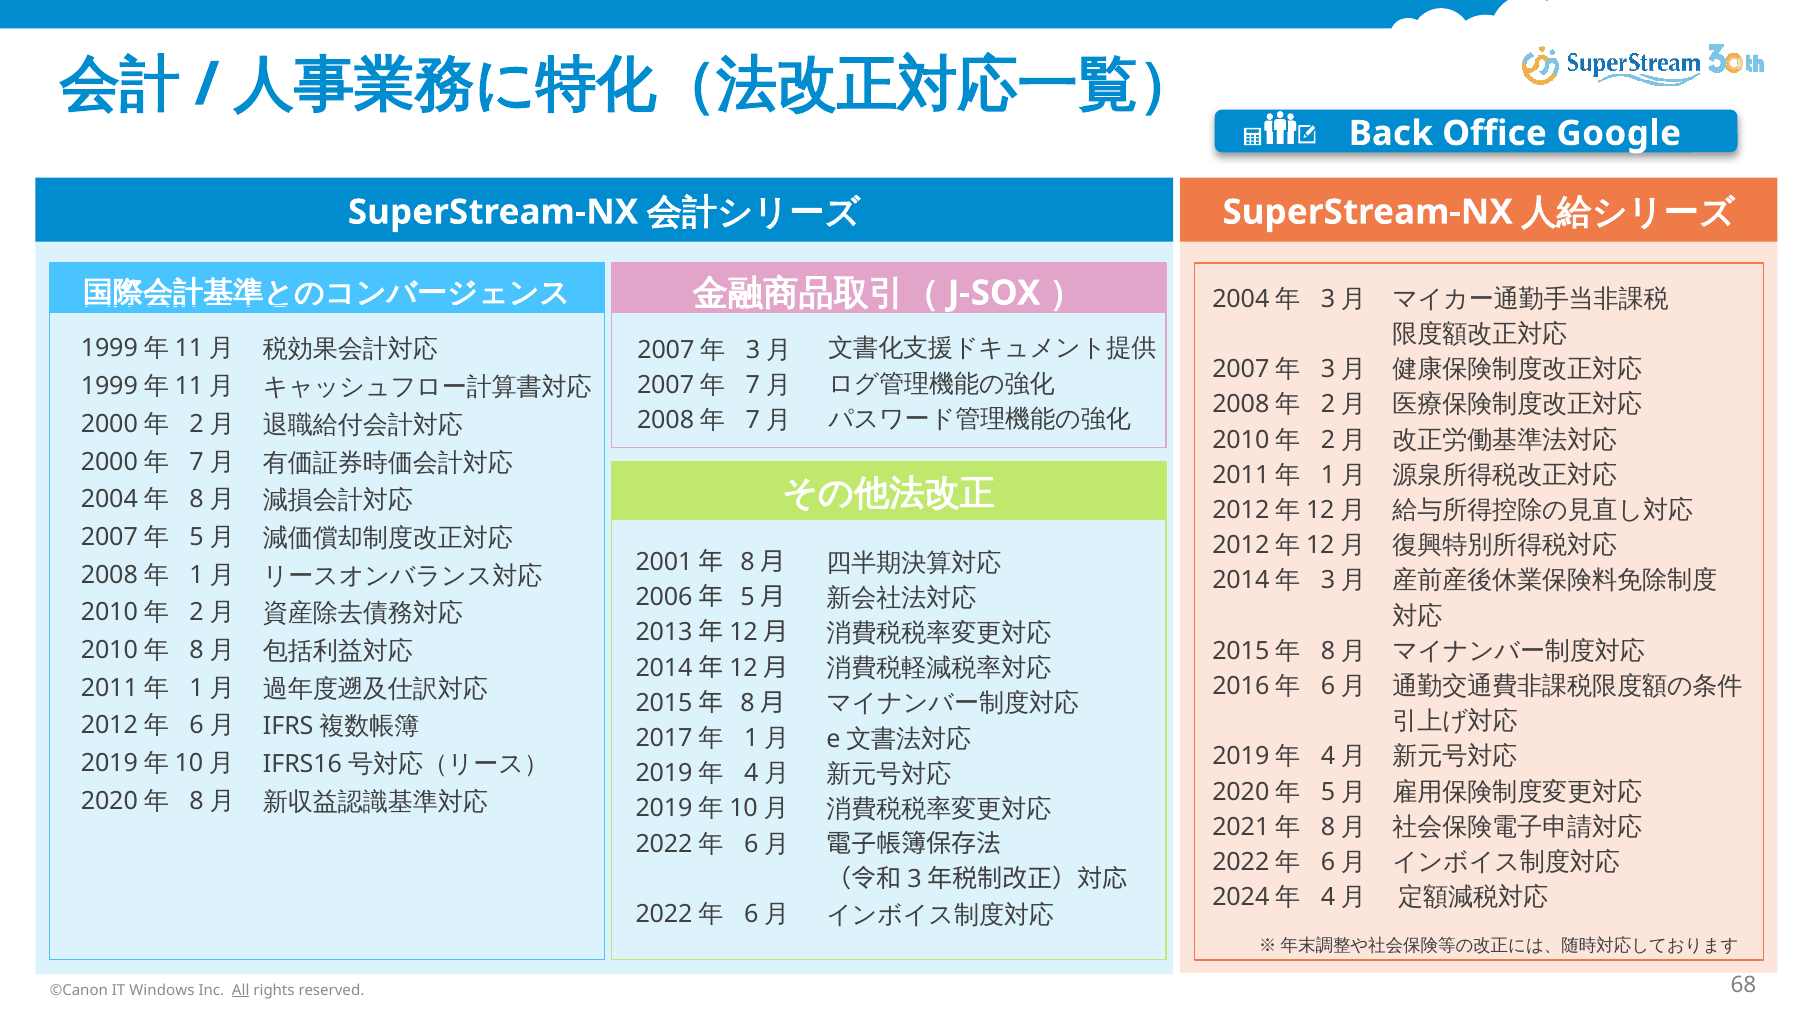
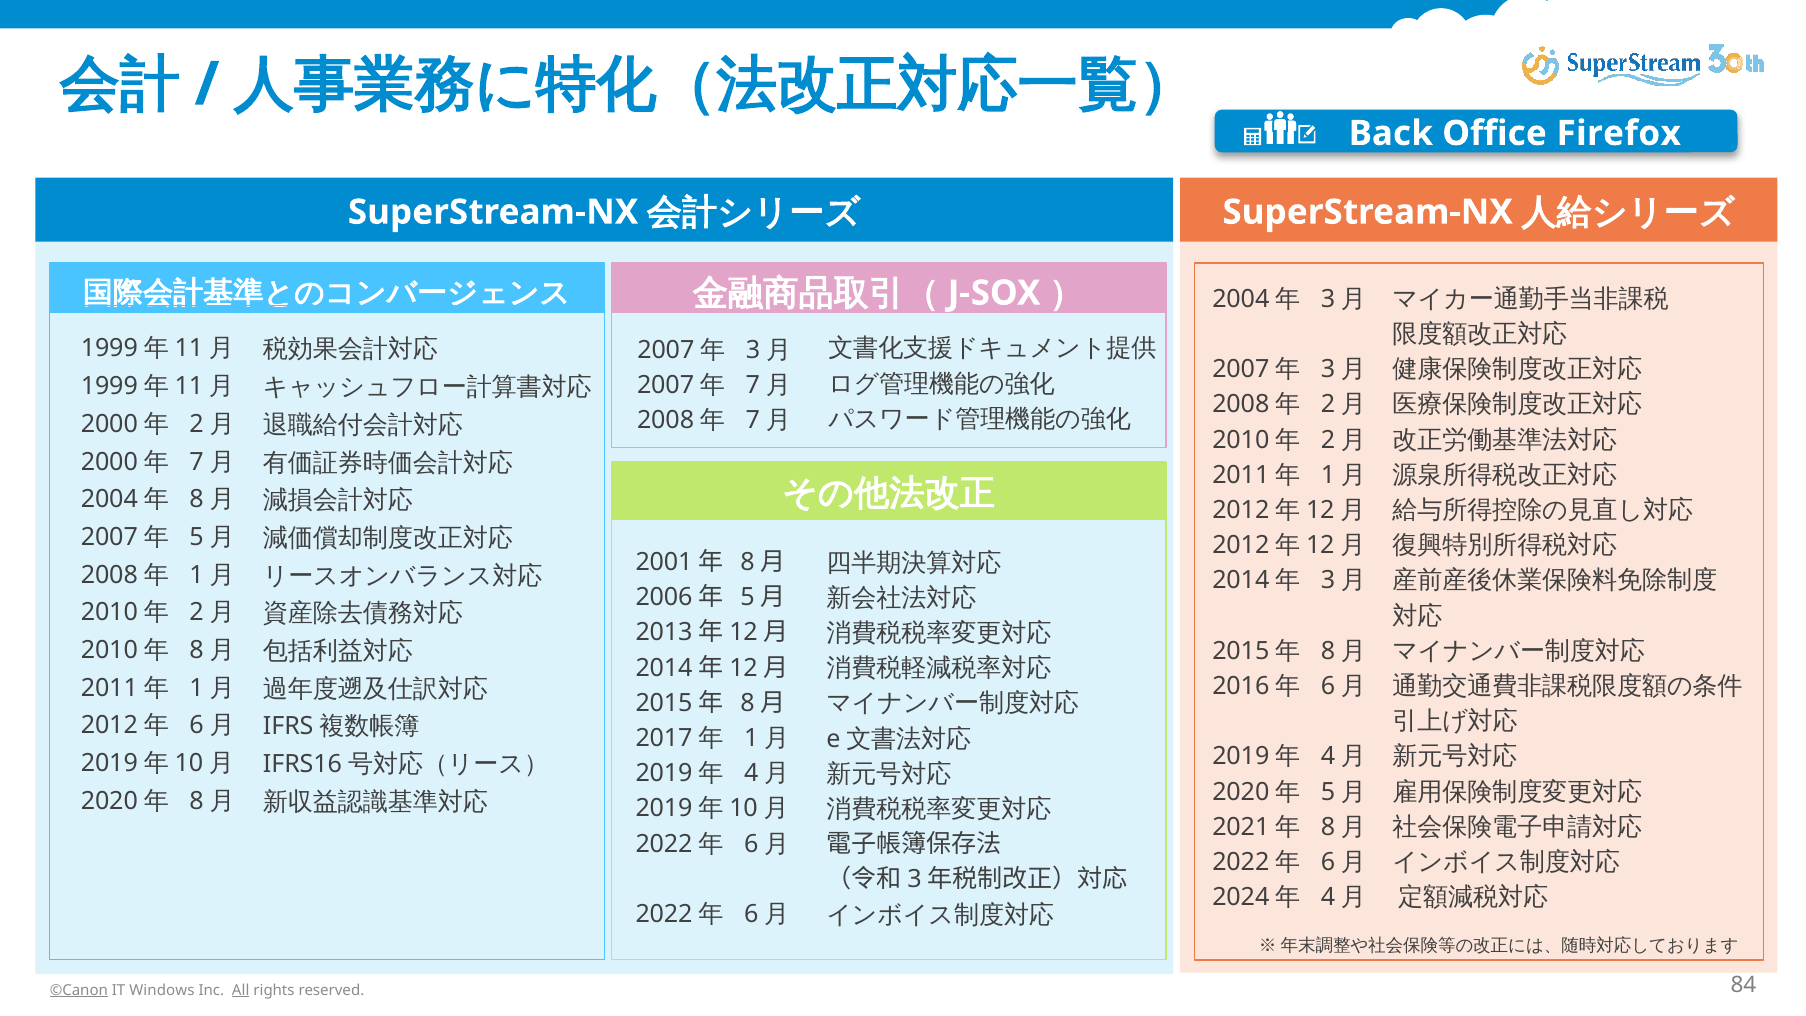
Google: Google -> Firefox (1619, 133)
©Canon underline: none -> present (79, 990)
68: 68 -> 84 (1744, 985)
